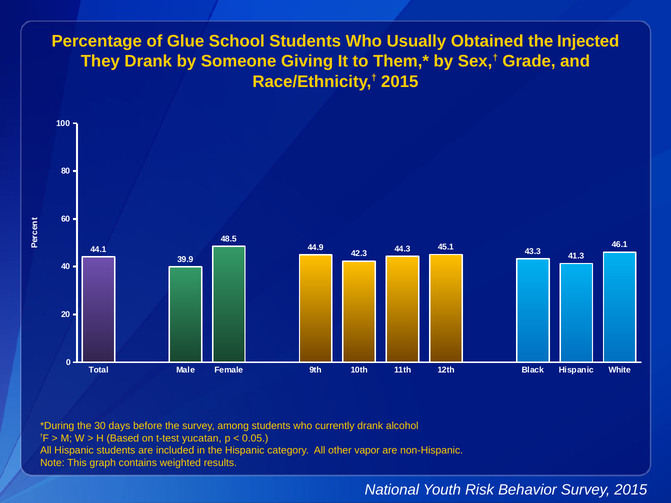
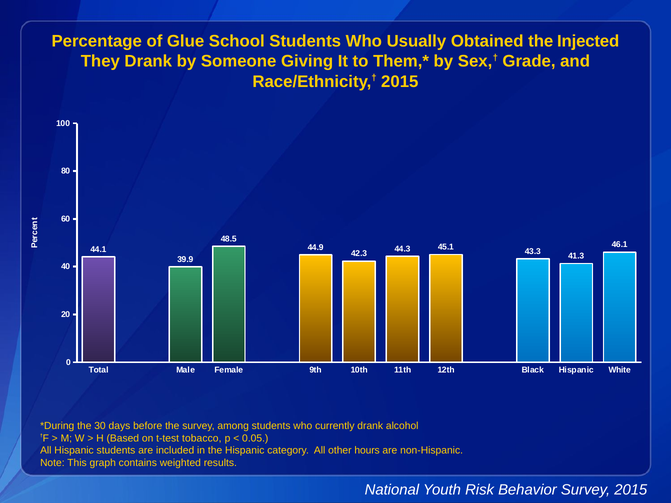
yucatan: yucatan -> tobacco (202, 438)
vapor: vapor -> hours (367, 451)
